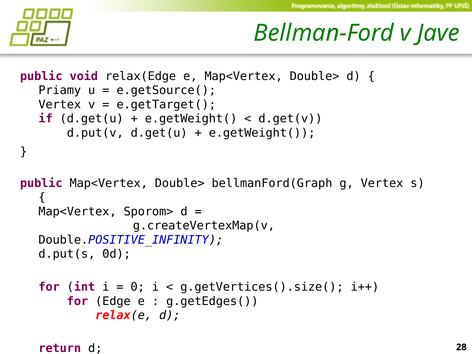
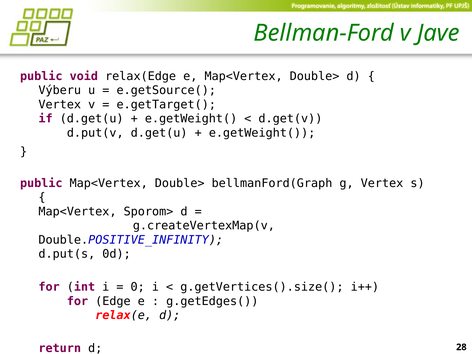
Priamy: Priamy -> Výberu (60, 90)
